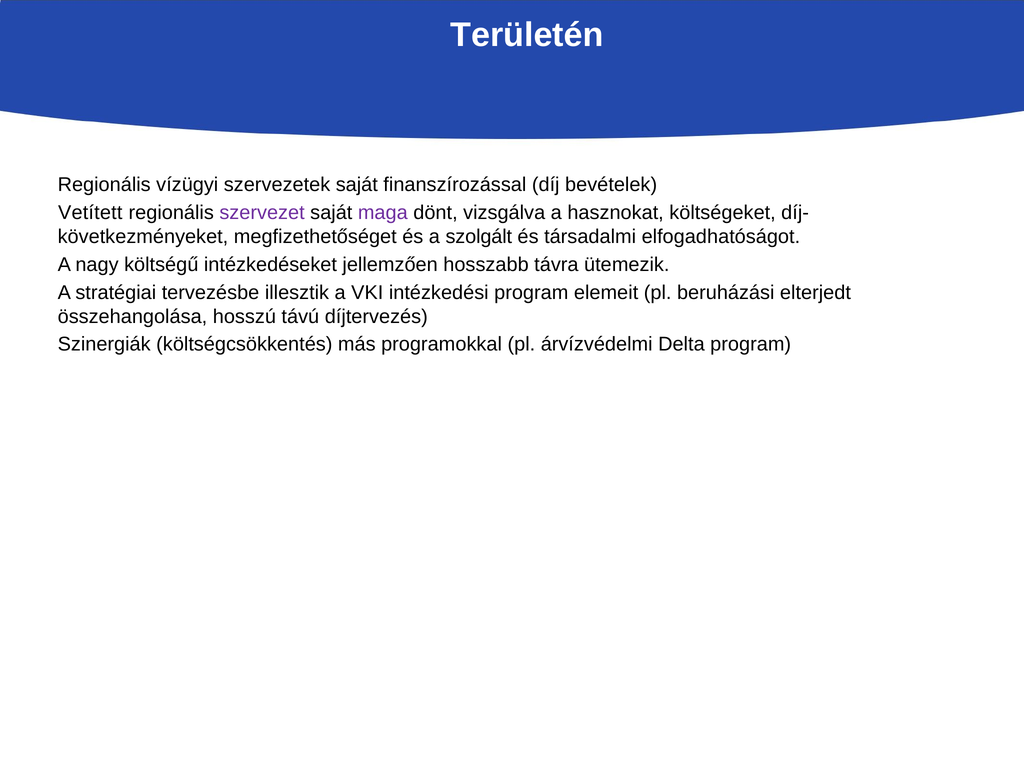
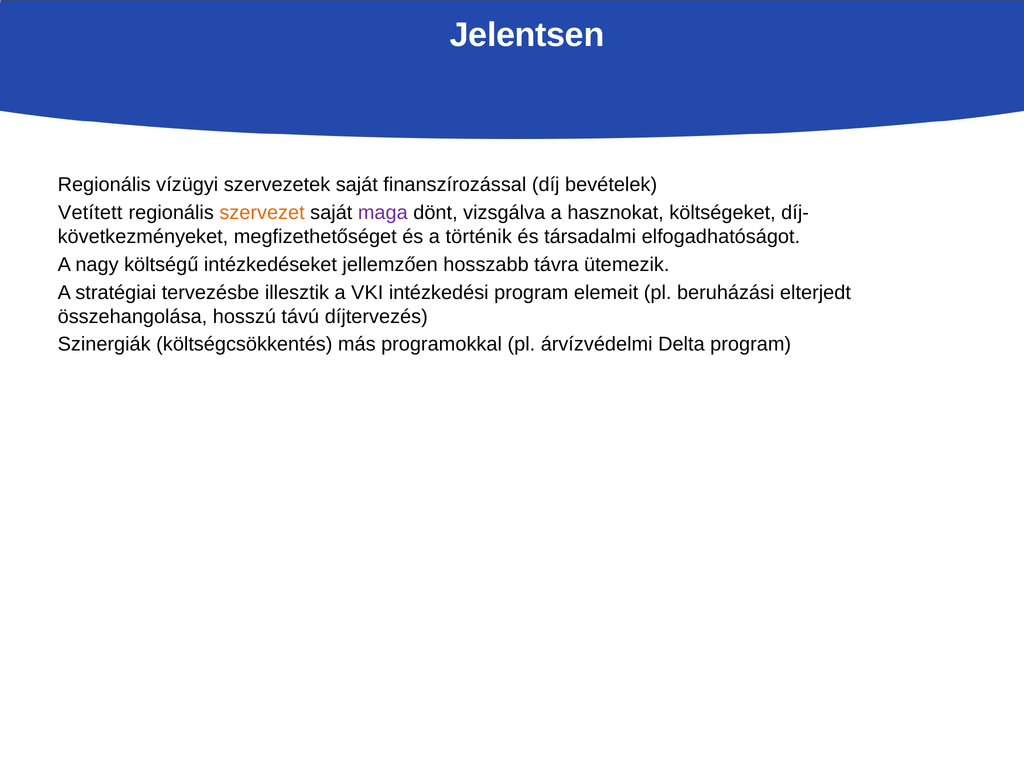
Területén: Területén -> Jelentsen (527, 35)
szervezet colour: purple -> orange (262, 213)
szolgált: szolgált -> történik (479, 237)
